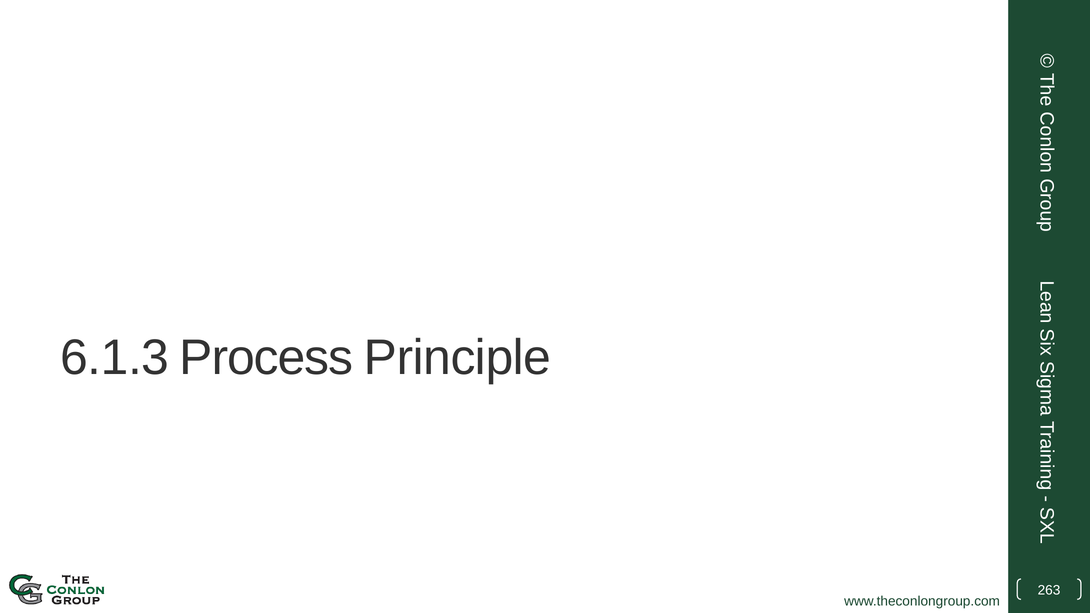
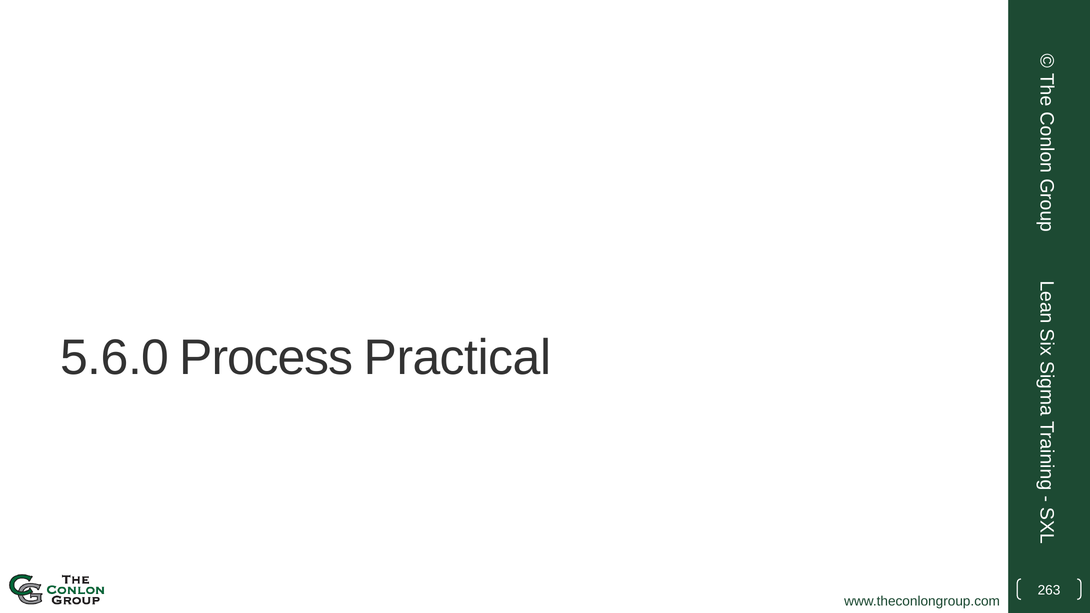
6.1.3: 6.1.3 -> 5.6.0 (115, 358)
Principle: Principle -> Practical (457, 358)
